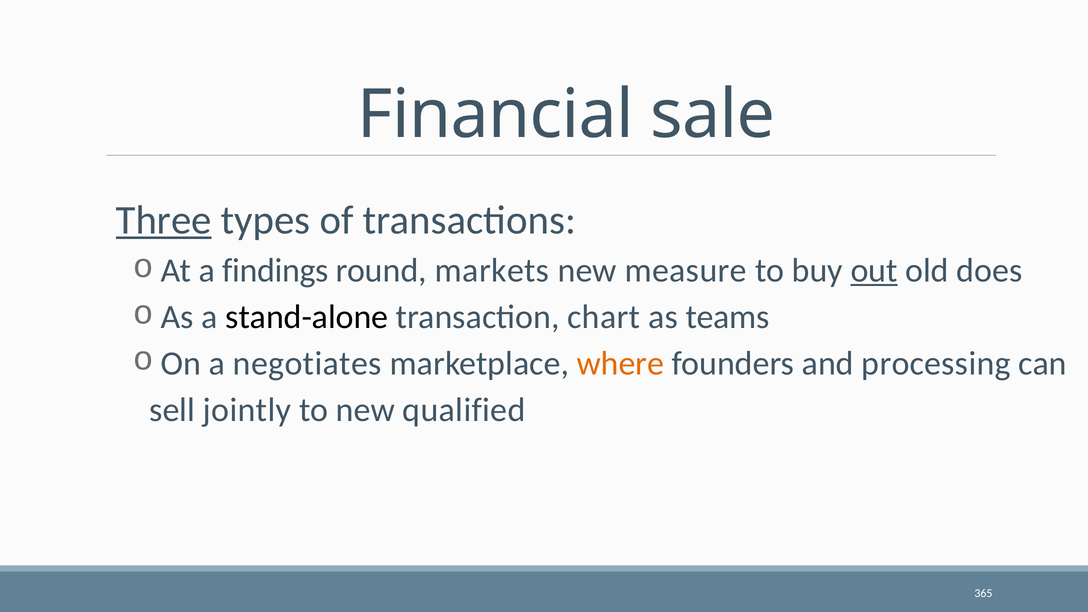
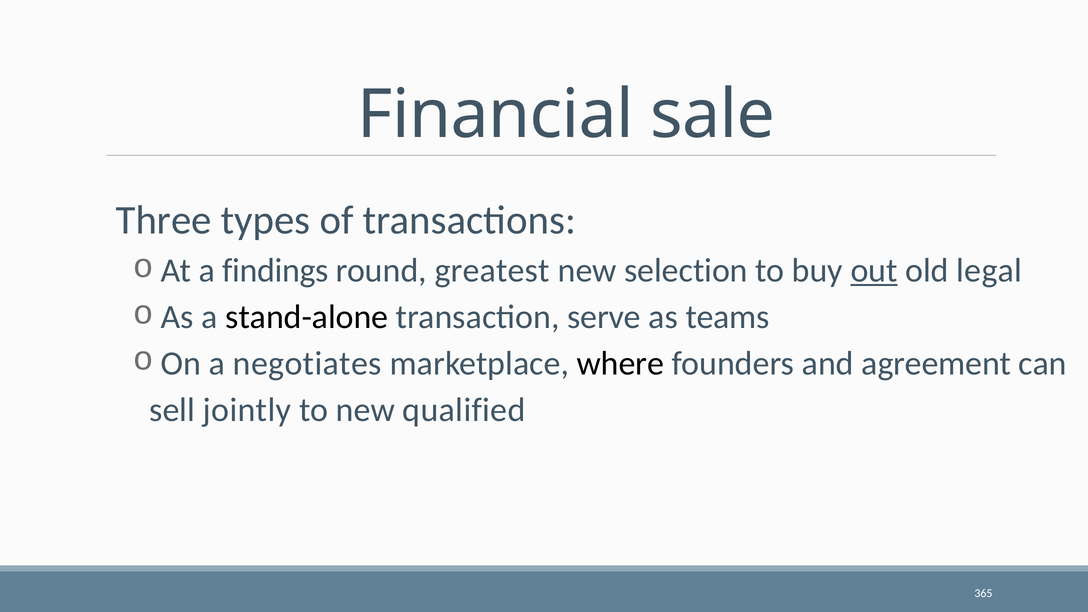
Three underline: present -> none (164, 220)
markets: markets -> greatest (492, 270)
measure: measure -> selection (686, 270)
does: does -> legal (989, 270)
chart: chart -> serve (604, 317)
where colour: orange -> black (620, 363)
processing: processing -> agreement (936, 363)
